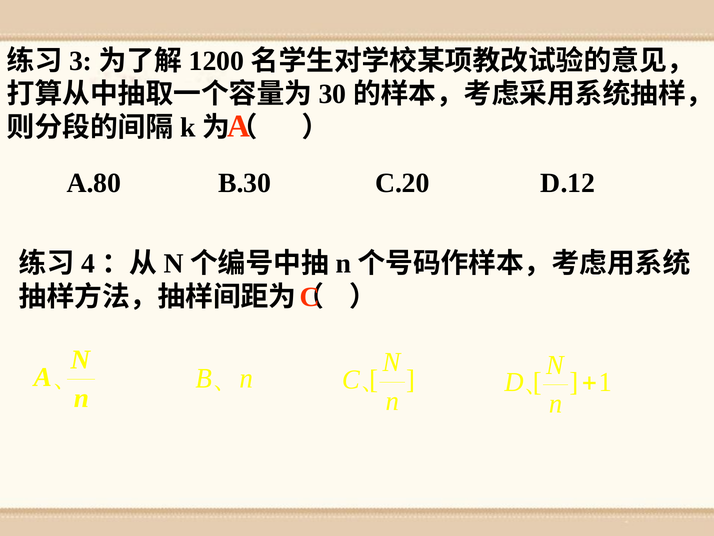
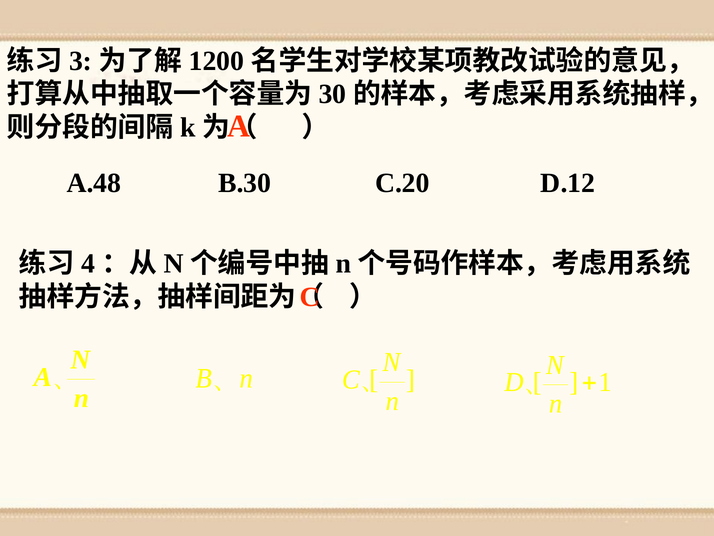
A.80: A.80 -> A.48 (94, 183)
